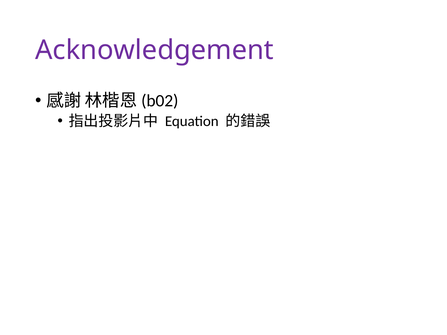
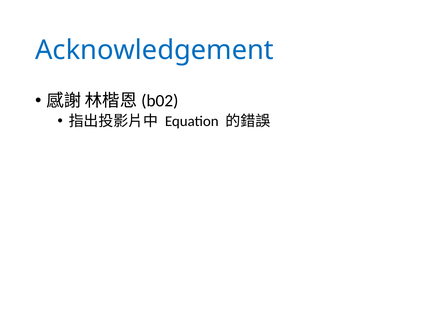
Acknowledgement colour: purple -> blue (155, 50)
